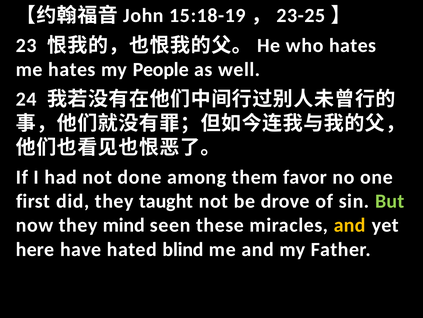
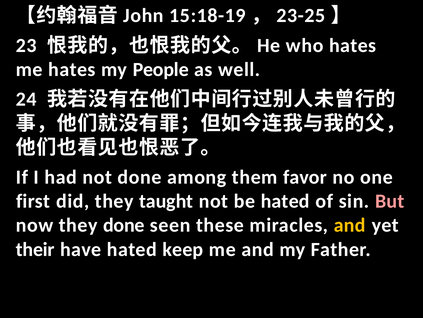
be drove: drove -> hated (285, 201)
But colour: light green -> pink (390, 201)
they mind: mind -> done (124, 225)
here: here -> their (35, 249)
blind: blind -> keep (183, 249)
